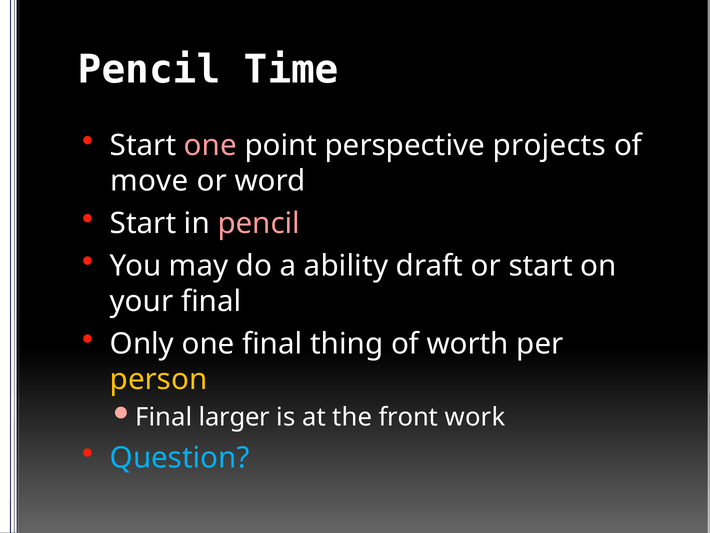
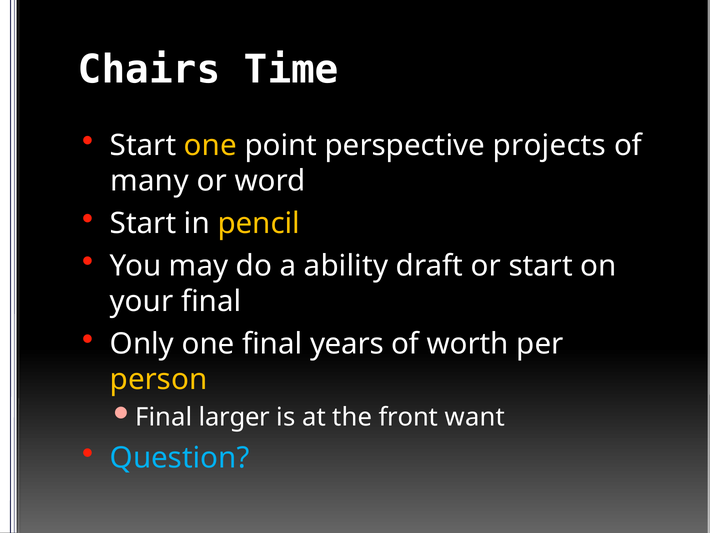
Pencil: Pencil -> Chairs (149, 70)
one colour: pink -> yellow (210, 145)
move: move -> many (149, 181)
pencil colour: pink -> yellow (259, 223)
thing: thing -> years (347, 344)
work: work -> want (475, 417)
